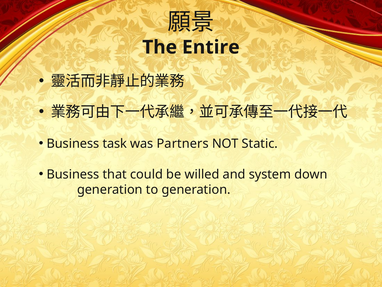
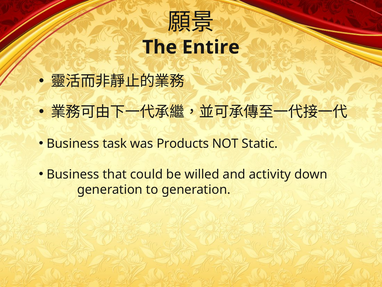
Partners: Partners -> Products (183, 143)
system: system -> activity (270, 174)
